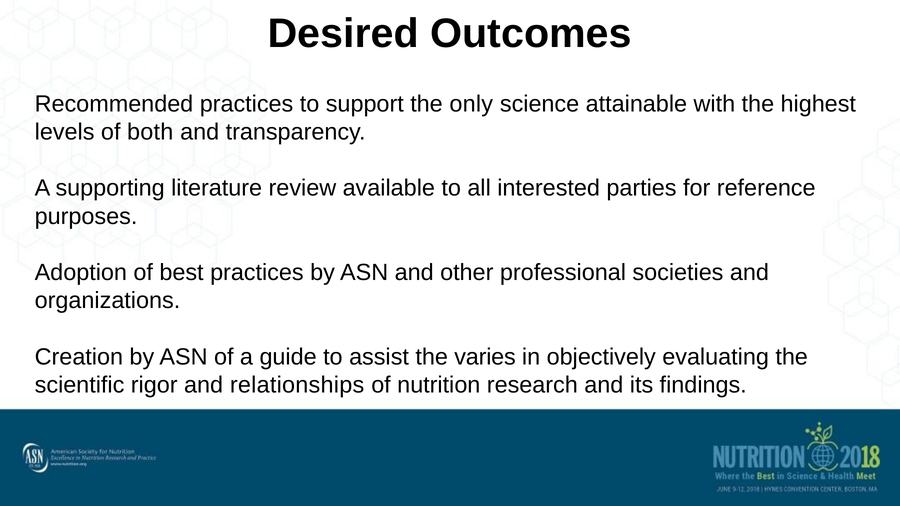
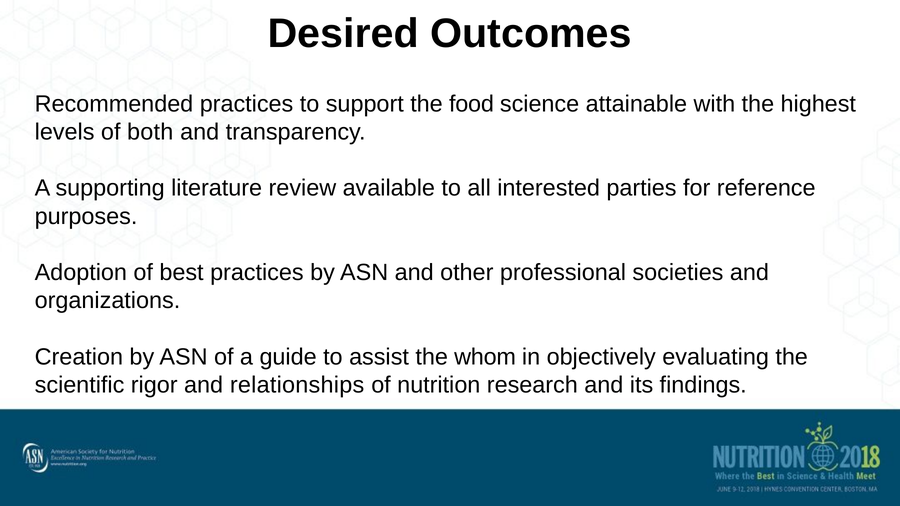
only: only -> food (471, 104)
varies: varies -> whom (485, 357)
